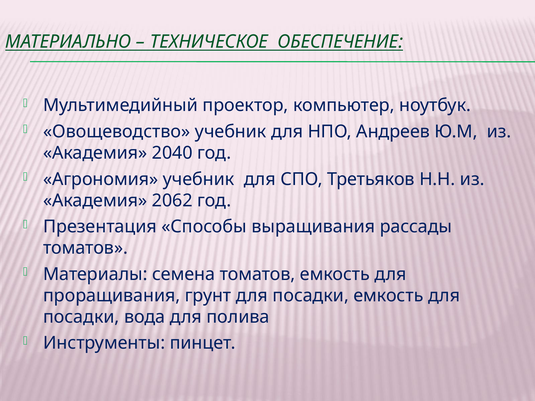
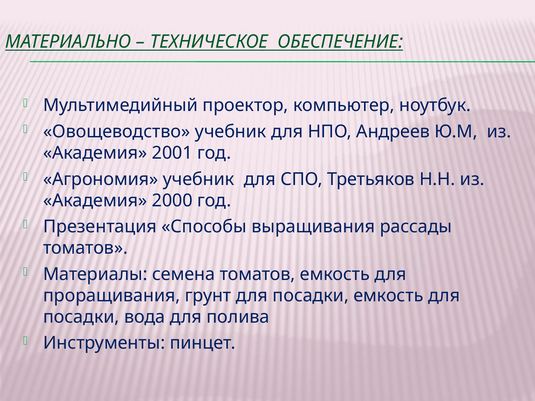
2040: 2040 -> 2001 (172, 153)
2062: 2062 -> 2000 (172, 201)
